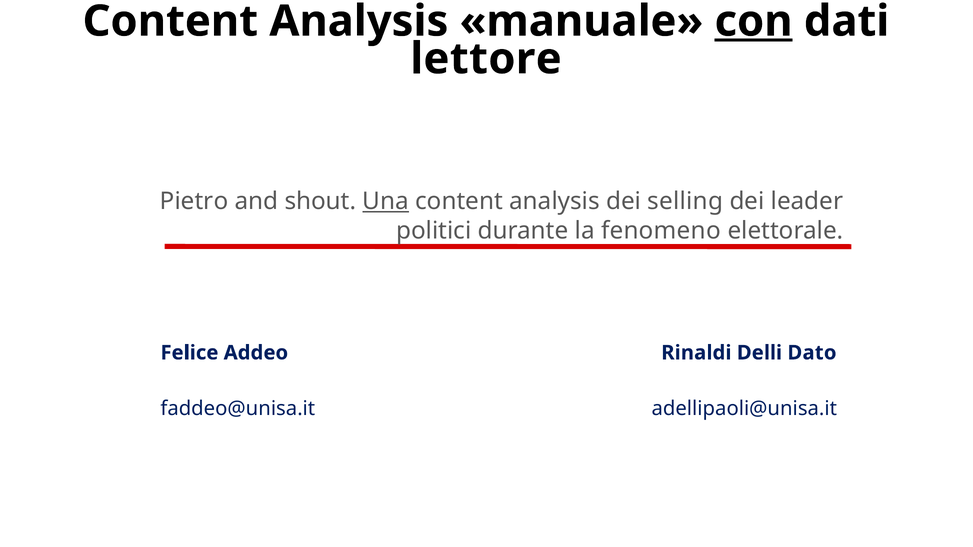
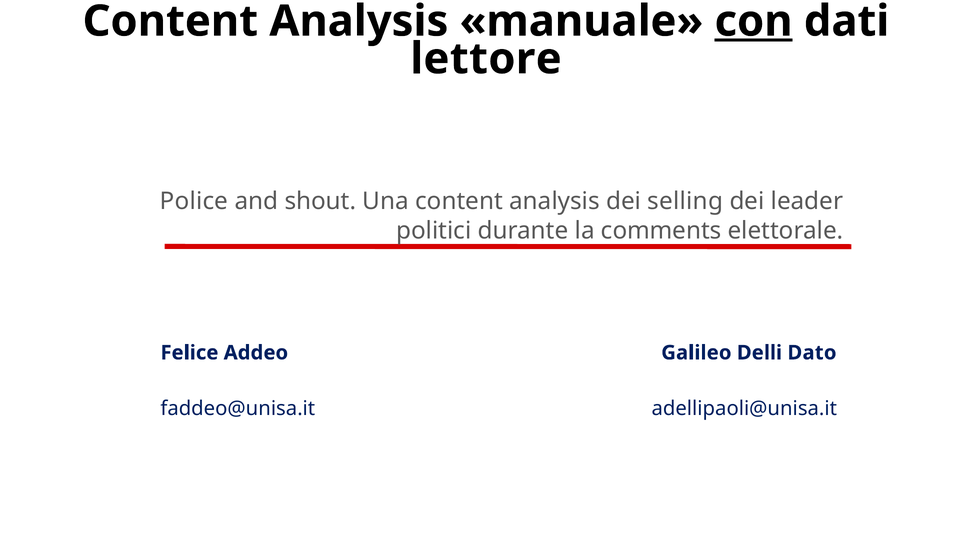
Pietro: Pietro -> Police (194, 202)
Una underline: present -> none (386, 202)
fenomeno: fenomeno -> comments (661, 231)
Rinaldi: Rinaldi -> Galileo (696, 353)
